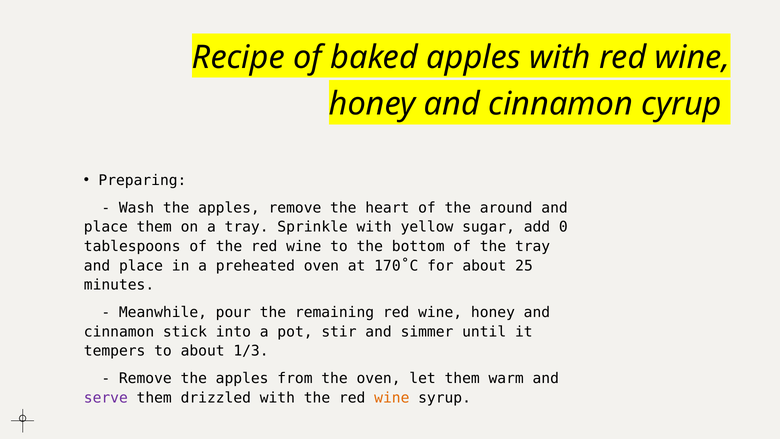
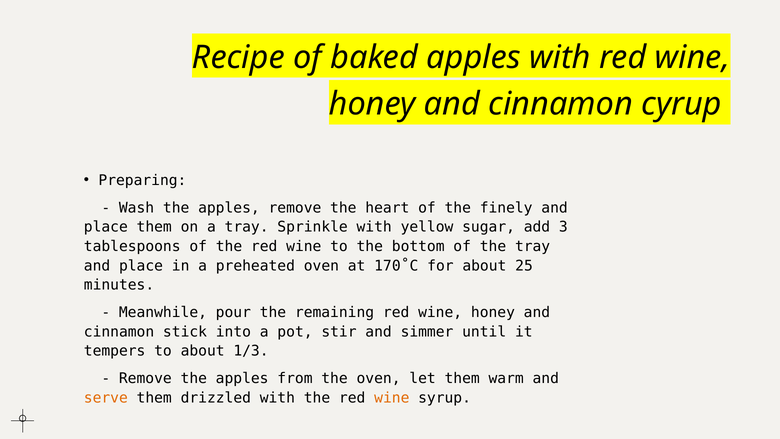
around: around -> finely (506, 208)
0: 0 -> 3 (563, 227)
serve colour: purple -> orange (106, 398)
